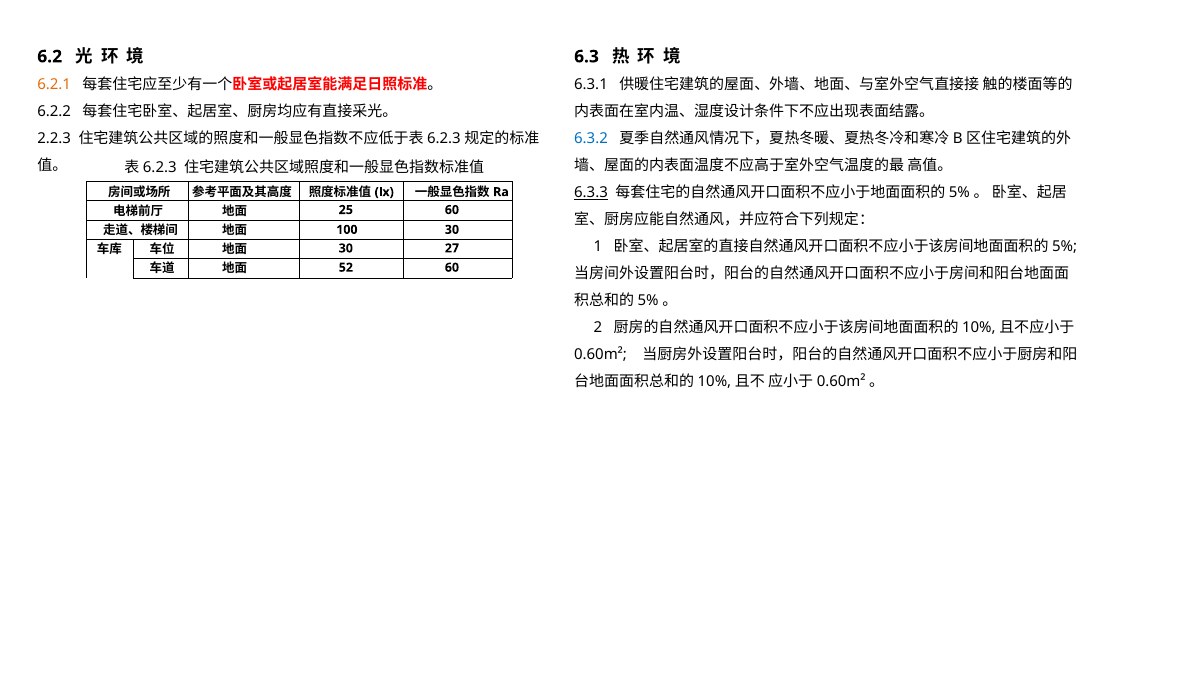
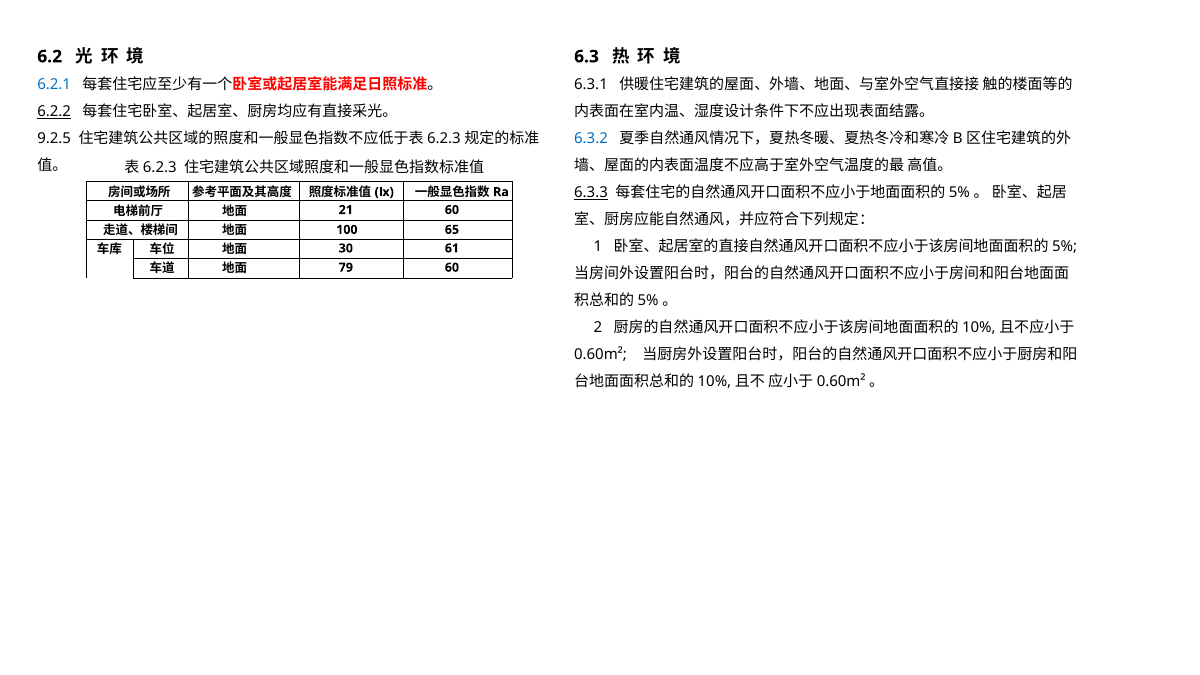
6.2.1 colour: orange -> blue (54, 85)
6.2.2 underline: none -> present (54, 112)
2.2.3: 2.2.3 -> 9.2.5 (54, 139)
25: 25 -> 21 (346, 210)
100 30: 30 -> 65 (452, 230)
27: 27 -> 61 (452, 248)
52: 52 -> 79 (346, 268)
